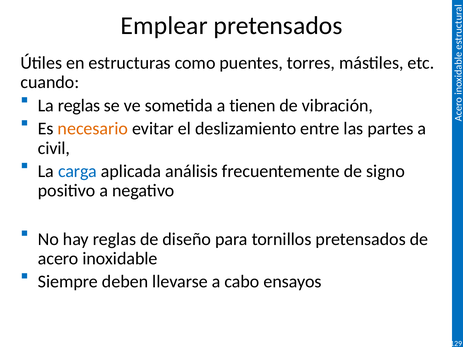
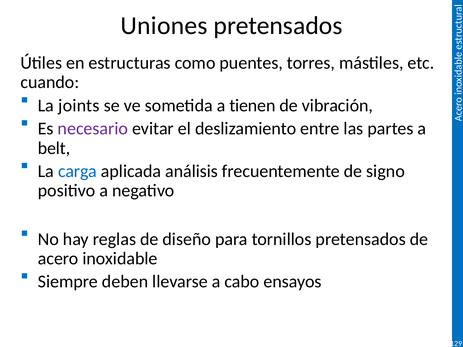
Emplear: Emplear -> Uniones (164, 26)
La reglas: reglas -> joints (79, 106)
necesario colour: orange -> purple (93, 129)
civil: civil -> belt (54, 148)
